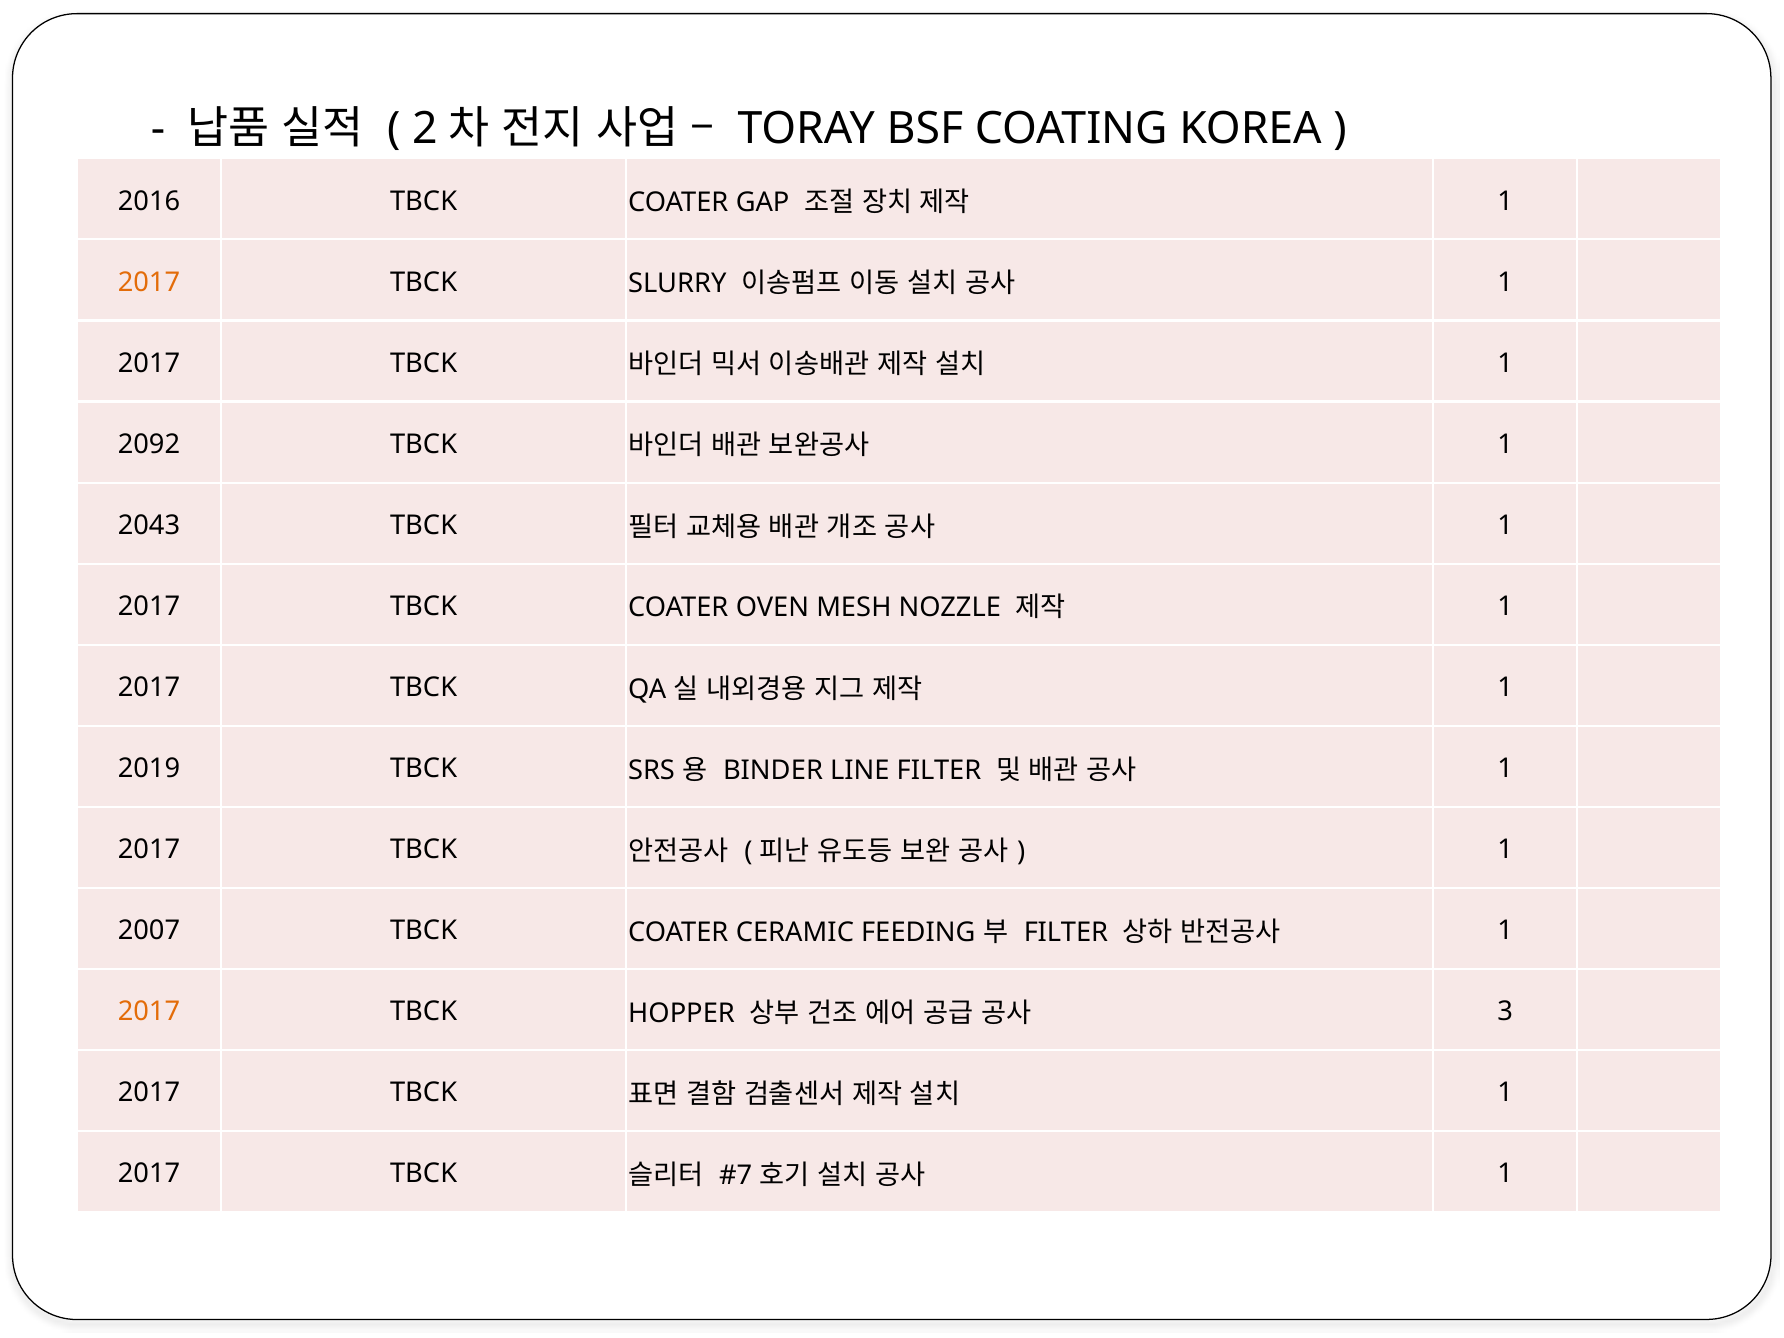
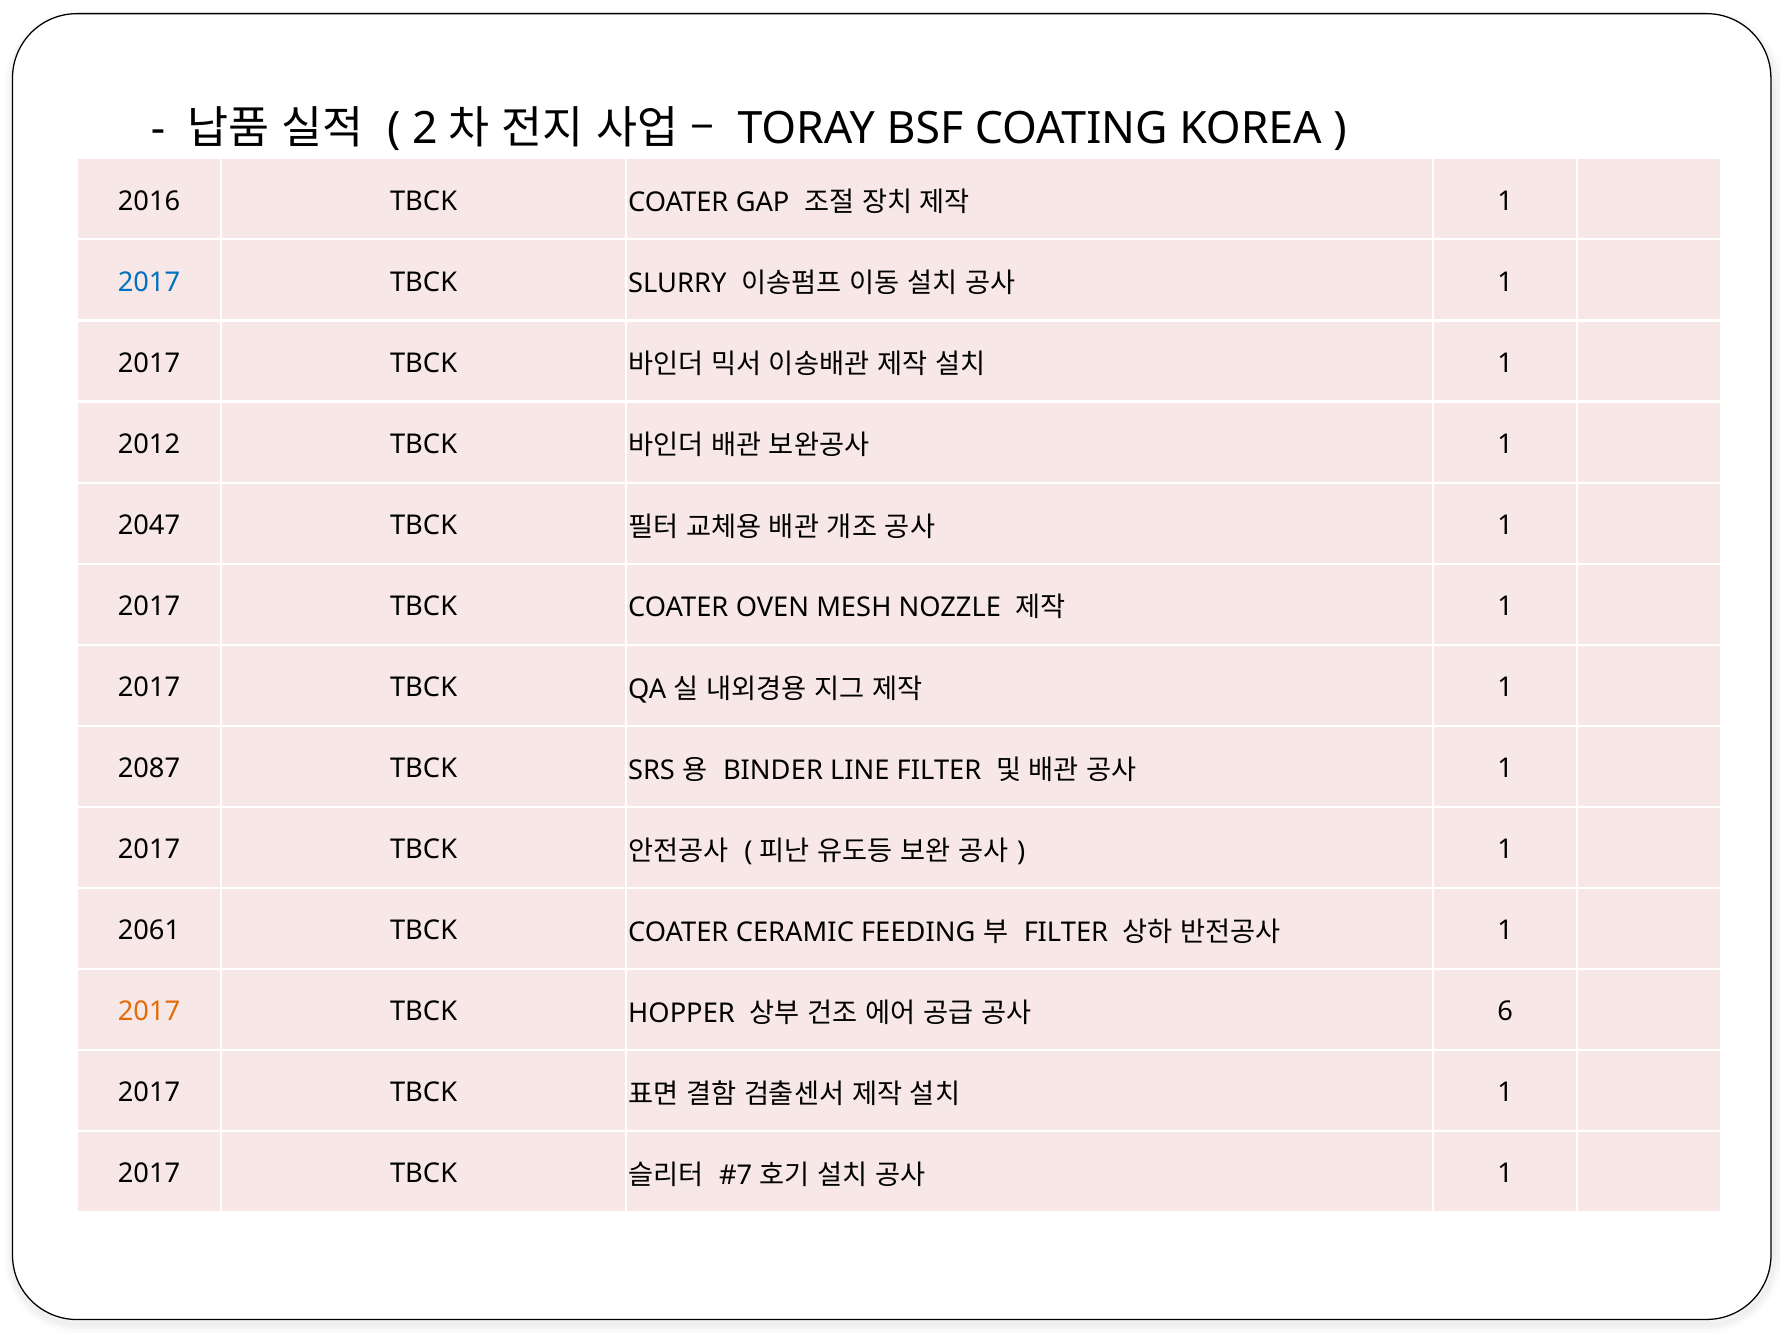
2017 colour: orange -> blue (149, 282)
2092: 2092 -> 2012 (149, 445)
2043: 2043 -> 2047 (149, 526)
2019: 2019 -> 2087 (149, 769)
2007: 2007 -> 2061 (149, 931)
3: 3 -> 6 (1505, 1012)
